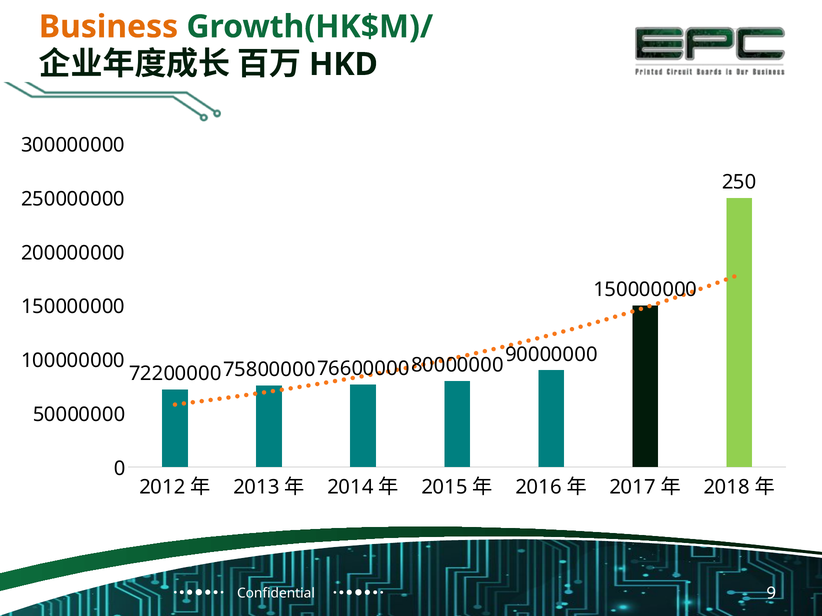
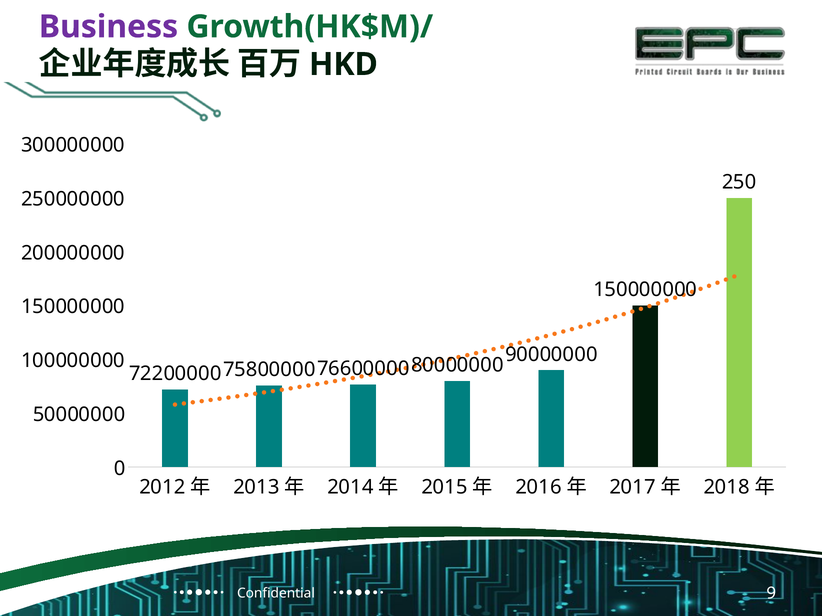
Business colour: orange -> purple (108, 27)
